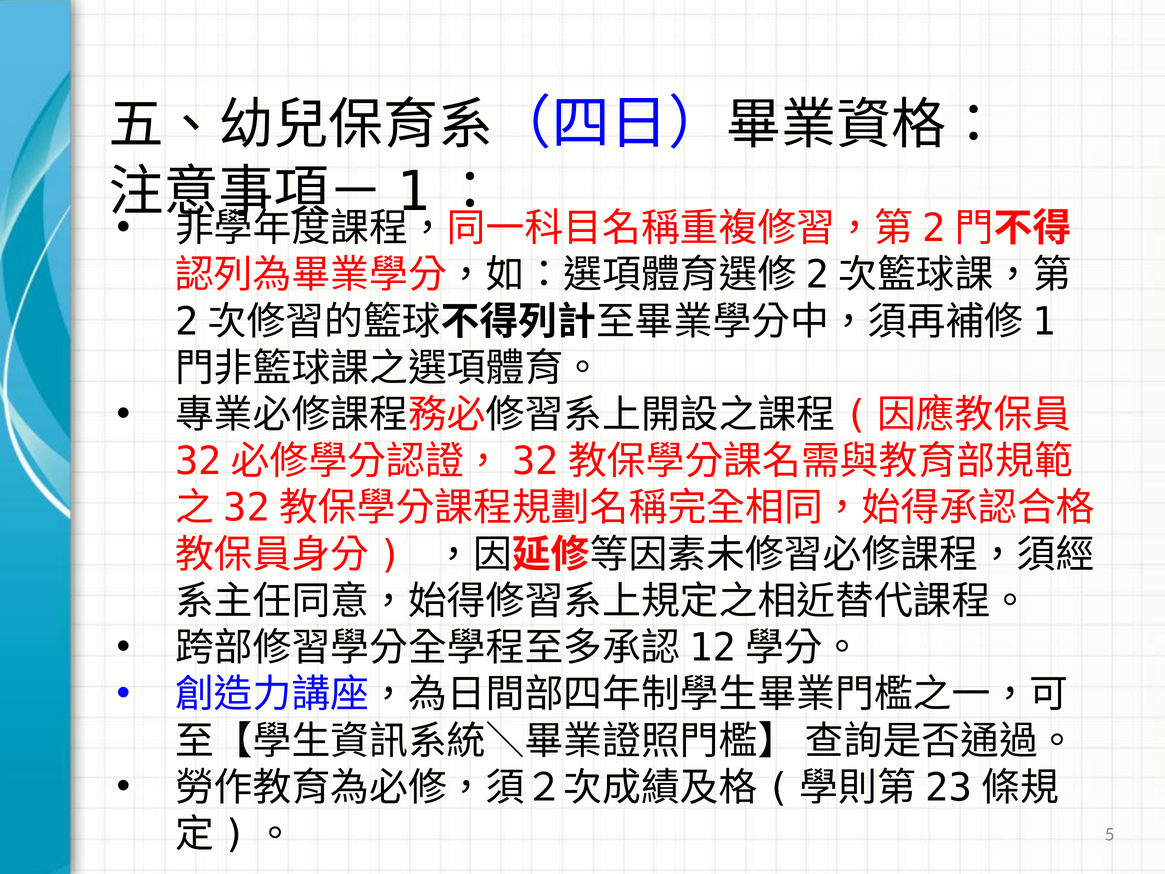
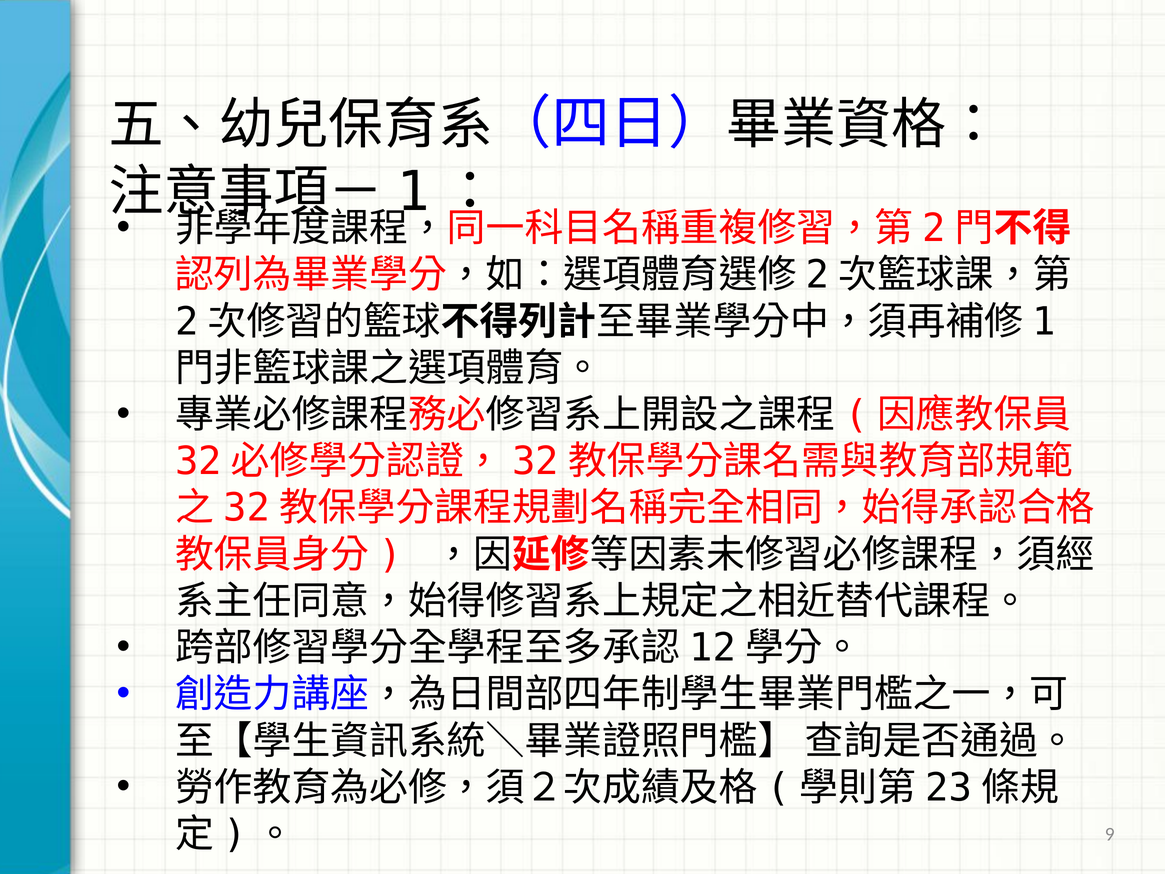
5: 5 -> 9 (1110, 834)
